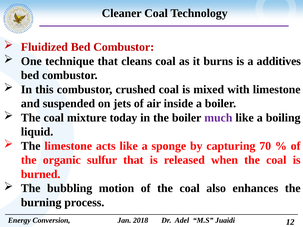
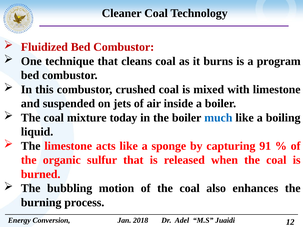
additives: additives -> program (279, 61)
much colour: purple -> blue (218, 118)
70: 70 -> 91 (265, 146)
